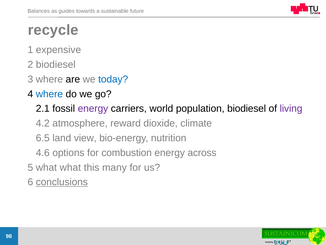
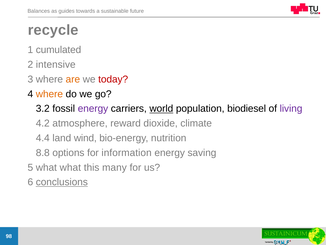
expensive: expensive -> cumulated (59, 50)
2 biodiesel: biodiesel -> intensive (56, 64)
are colour: black -> orange (73, 79)
today colour: blue -> red (113, 79)
where colour: blue -> orange (49, 94)
2.1: 2.1 -> 3.2 (43, 108)
world underline: none -> present (161, 108)
6.5: 6.5 -> 4.4 (43, 138)
view: view -> wind (85, 138)
4.6: 4.6 -> 8.8 (43, 152)
combustion: combustion -> information (127, 152)
across: across -> saving (202, 152)
